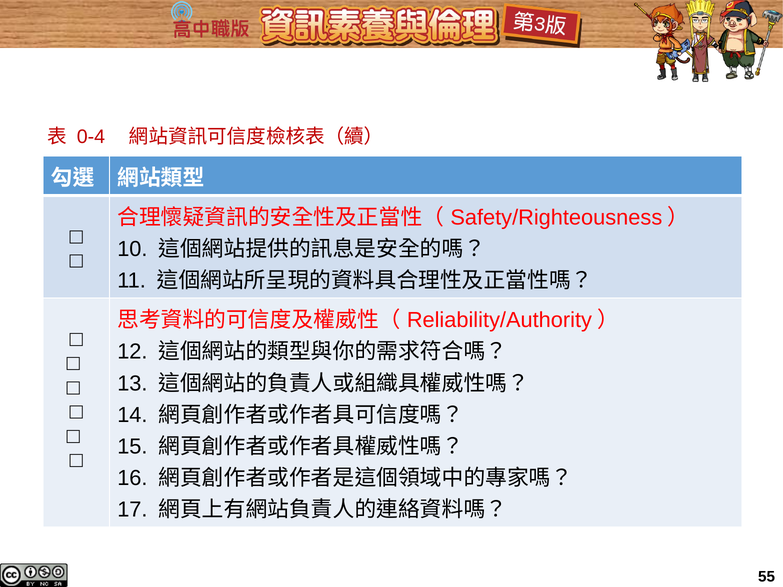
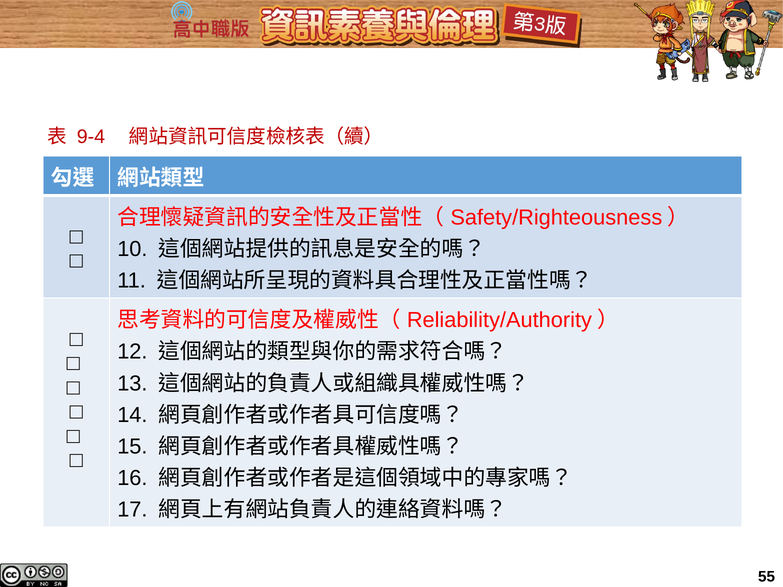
0-4: 0-4 -> 9-4 (91, 137)
